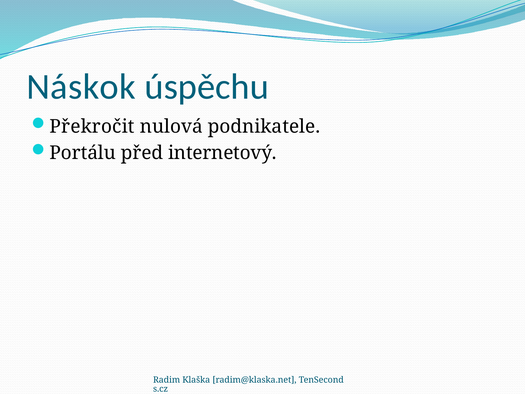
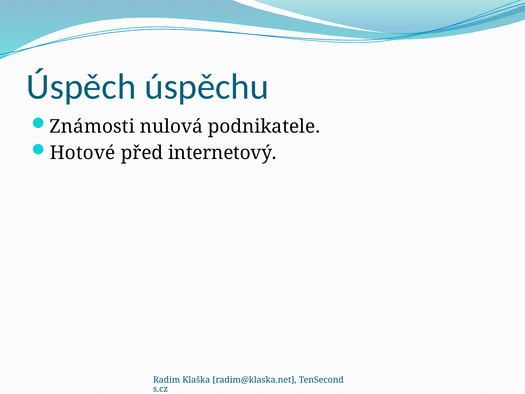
Náskok: Náskok -> Úspěch (81, 87)
Překročit: Překročit -> Známosti (92, 126)
Portálu: Portálu -> Hotové (83, 153)
